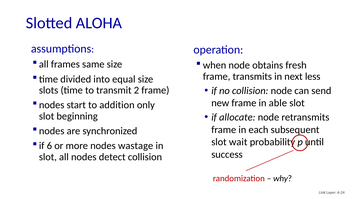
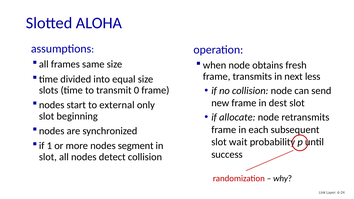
2: 2 -> 0 (136, 90)
able: able -> dest (278, 103)
addition: addition -> external (117, 105)
6: 6 -> 1 (49, 146)
wastage: wastage -> segment (136, 146)
